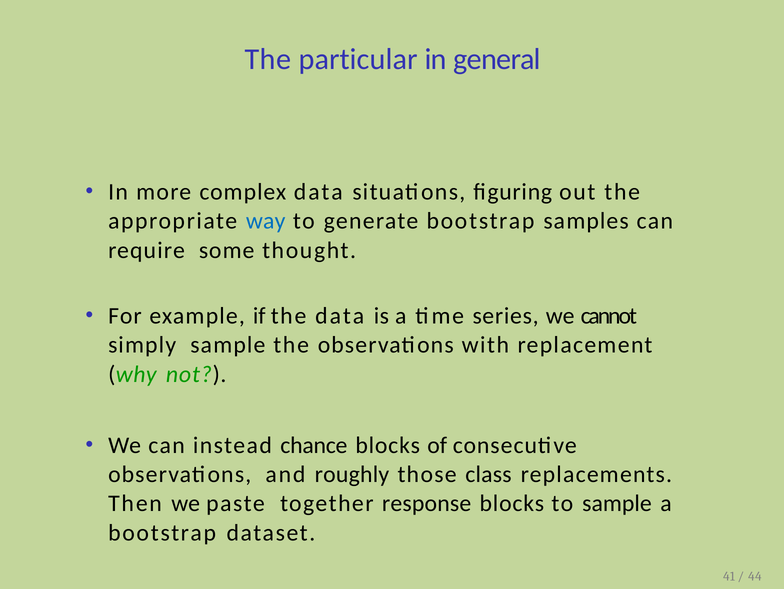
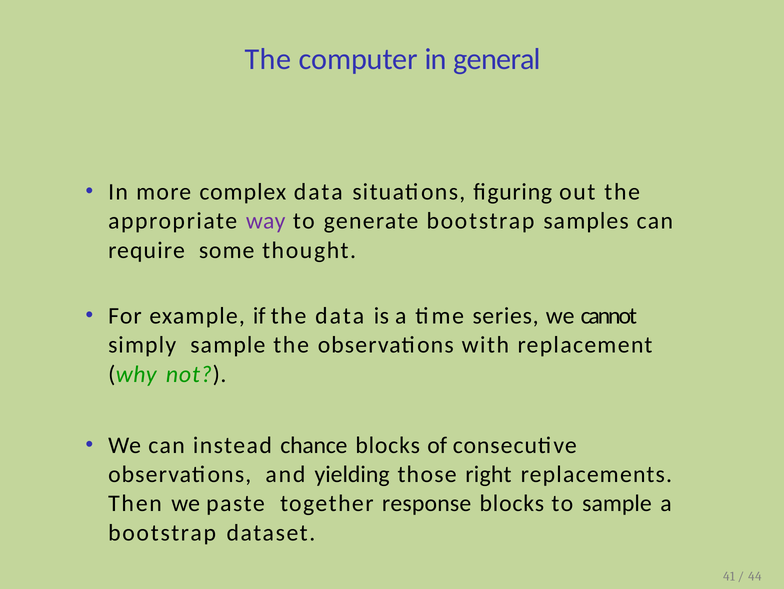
particular: particular -> computer (358, 59)
way colour: blue -> purple (266, 221)
roughly: roughly -> yielding (352, 474)
class: class -> right (488, 474)
